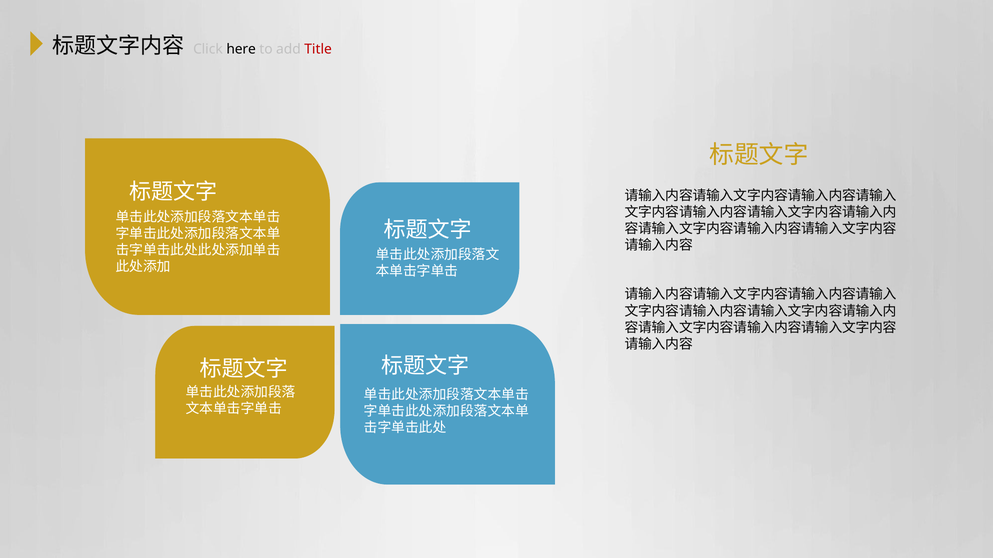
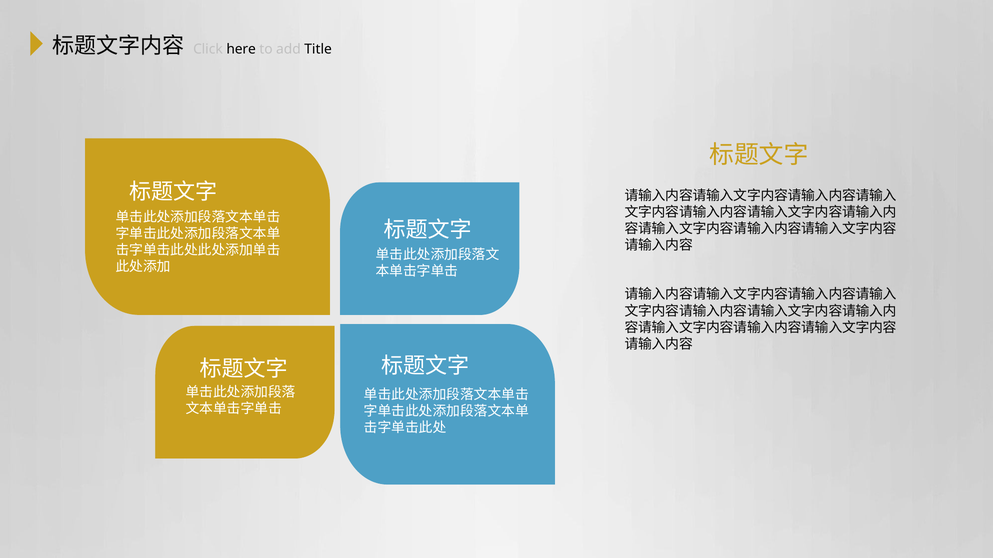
Title colour: red -> black (318, 49)
